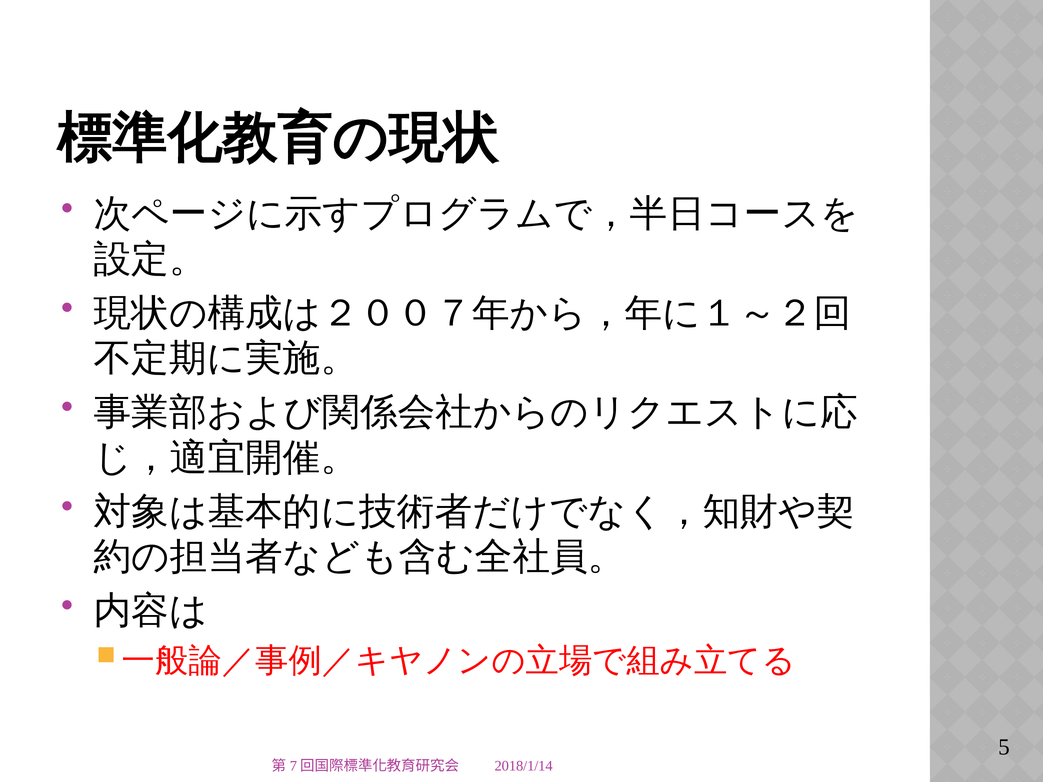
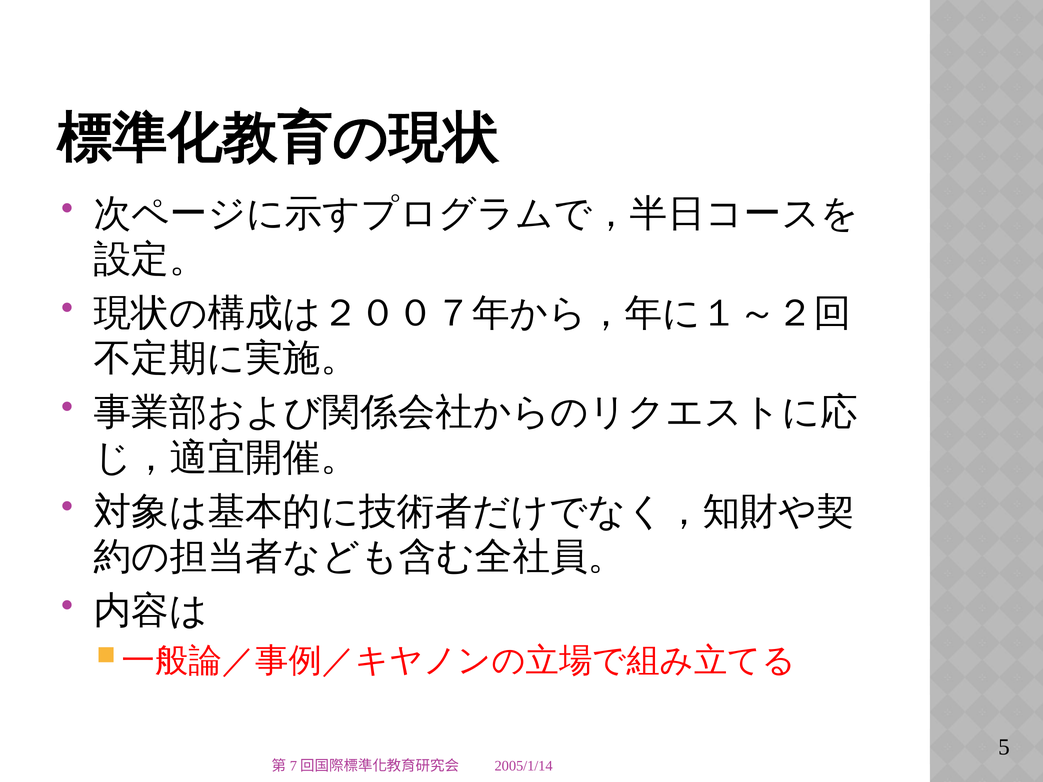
2018/1/14: 2018/1/14 -> 2005/1/14 (524, 766)
